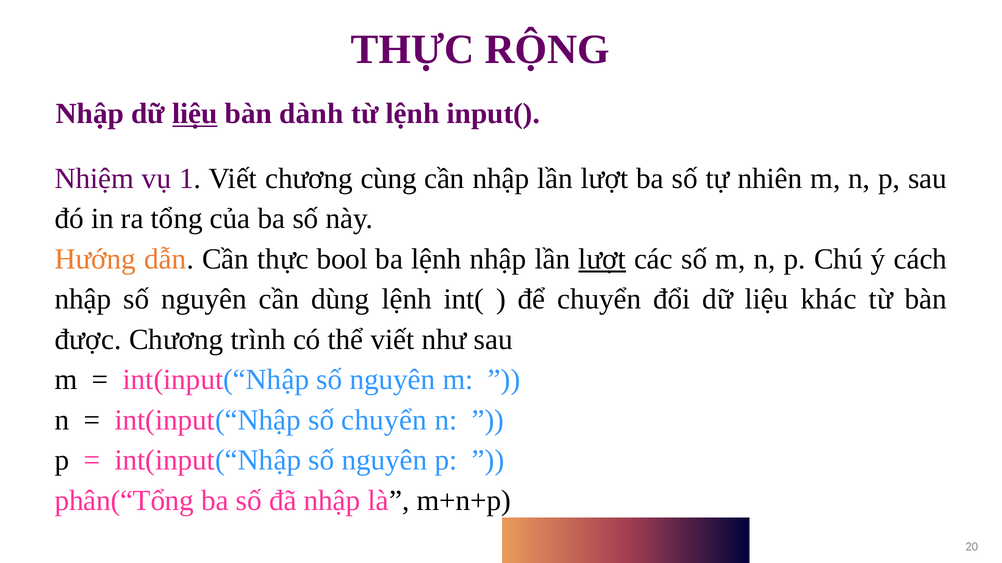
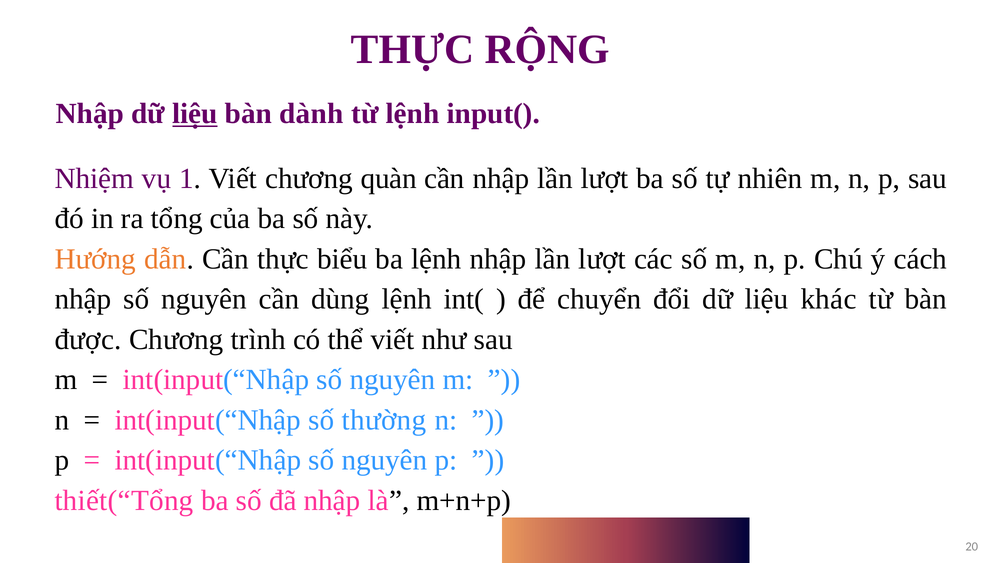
cùng: cùng -> quàn (389, 179)
bool: bool -> biểu (342, 259)
lượt underline: present -> none (602, 259)
số chuyển: chuyển -> thường (384, 421)
phân(“Tổng: phân(“Tổng -> thiết(“Tổng (124, 501)
